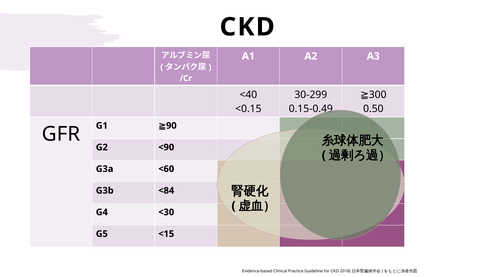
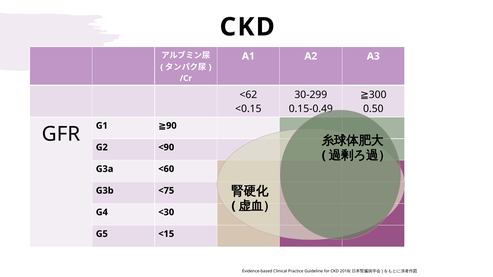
<40: <40 -> <62 (248, 95)
<84: <84 -> <75 (166, 191)
